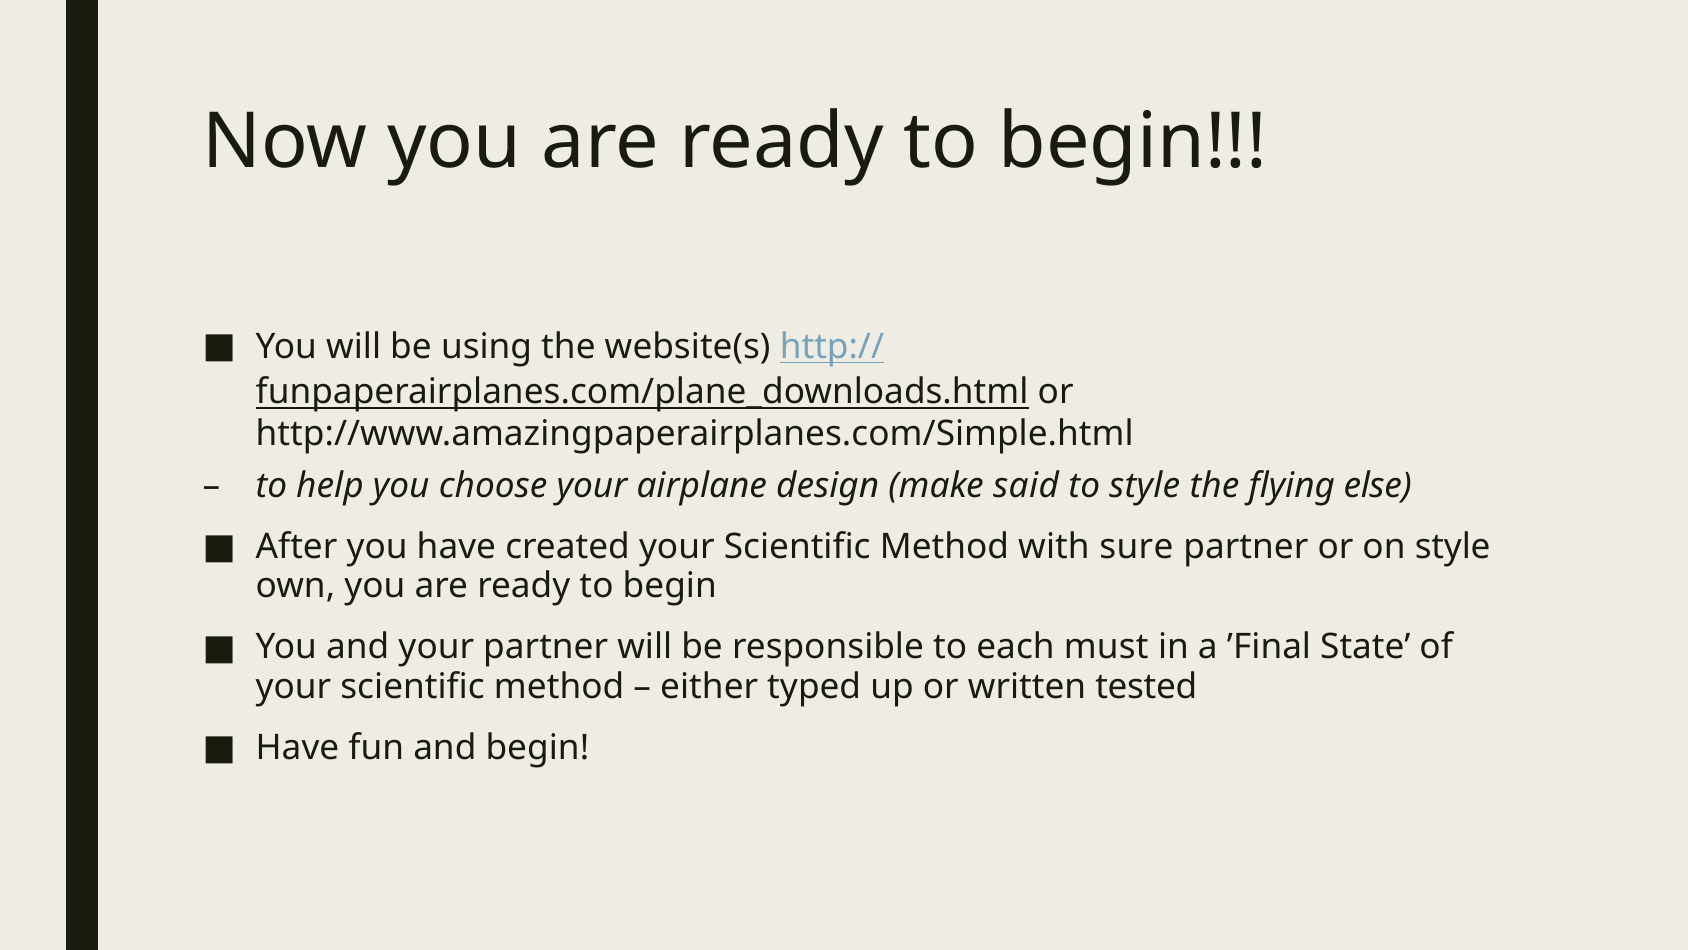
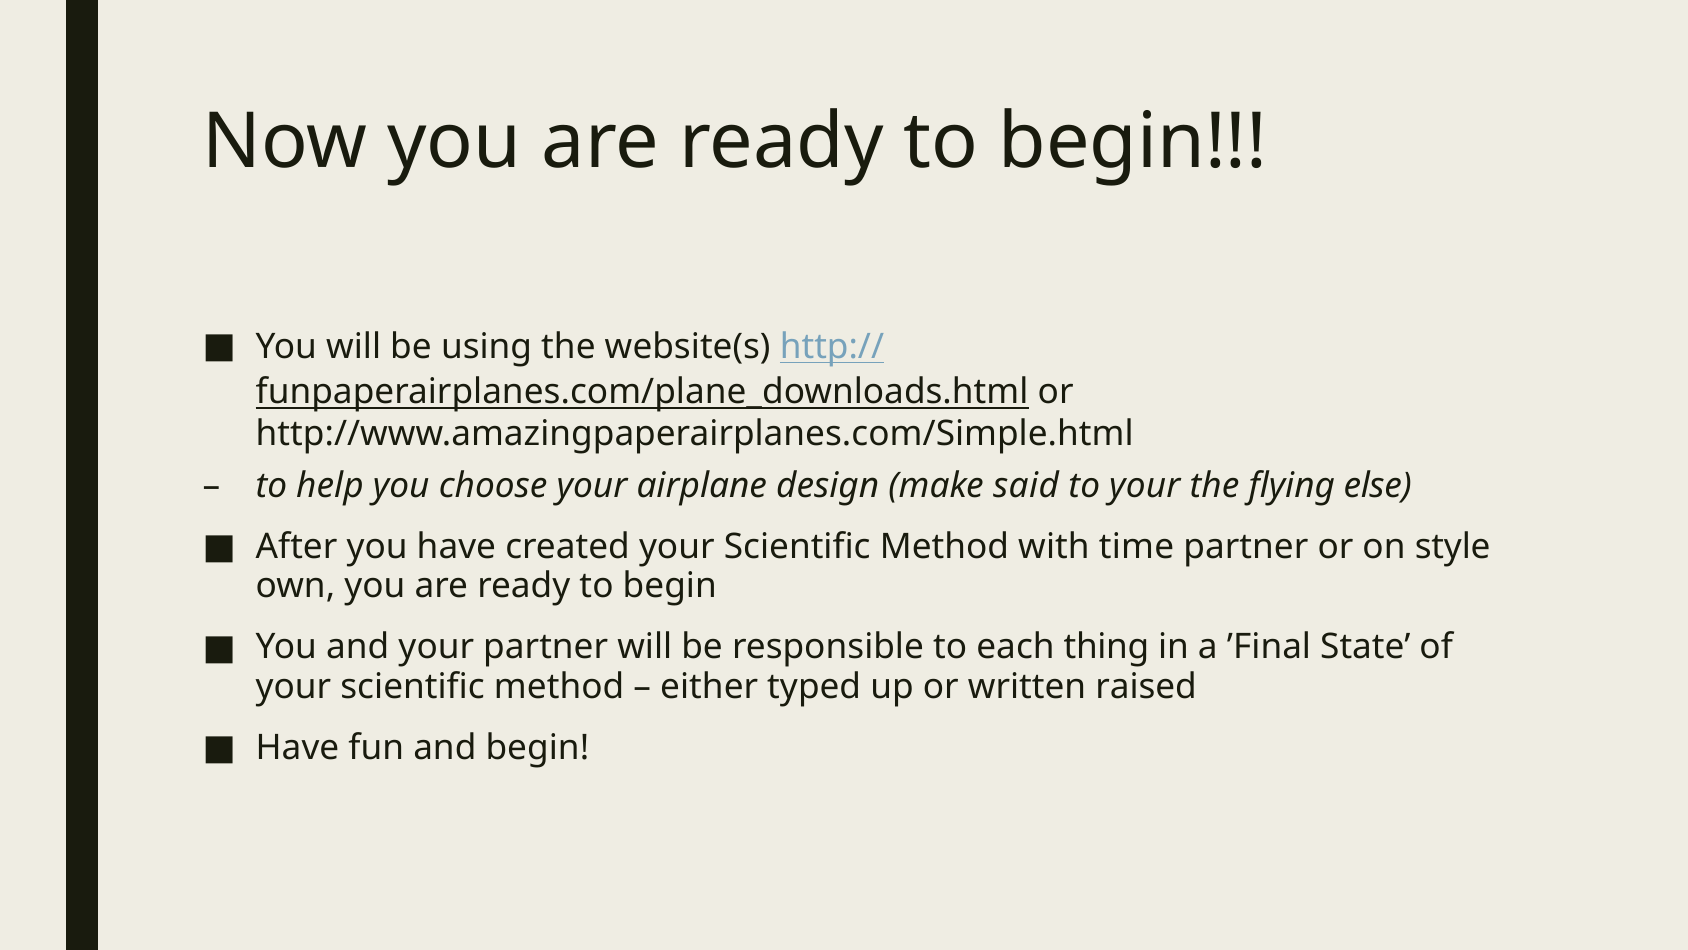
to style: style -> your (1145, 485)
sure: sure -> time (1136, 546)
must: must -> thing (1106, 647)
tested: tested -> raised (1146, 686)
